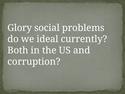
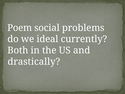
Glory: Glory -> Poem (20, 28)
corruption: corruption -> drastically (34, 61)
